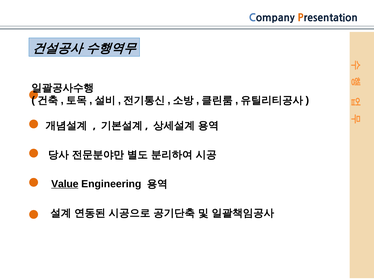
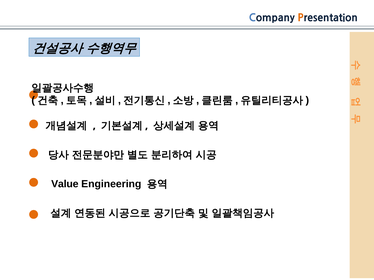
Value underline: present -> none (65, 184)
